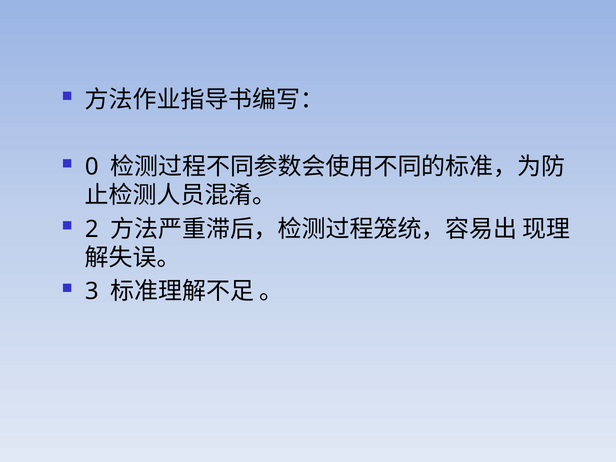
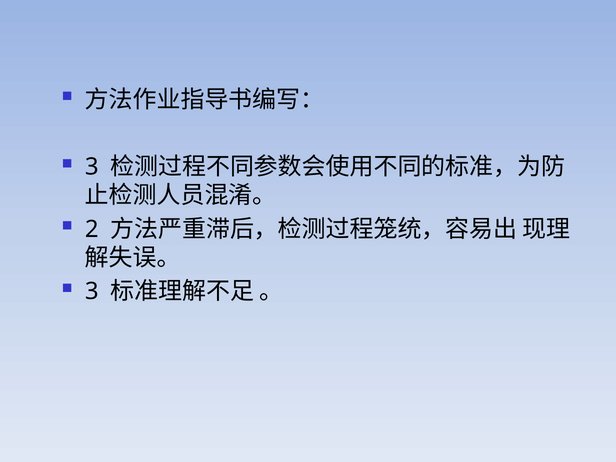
0: 0 -> 3 (92, 167)
